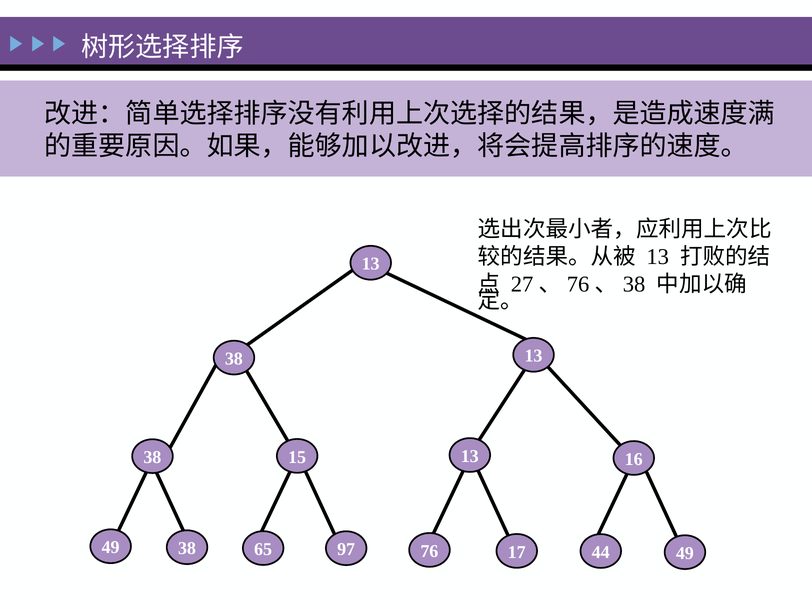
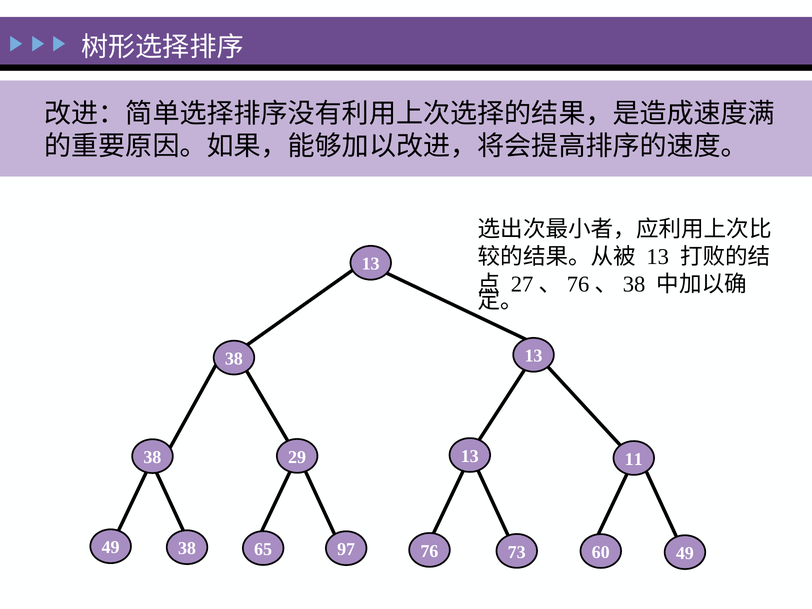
15: 15 -> 29 (297, 457)
16: 16 -> 11 (634, 459)
17: 17 -> 73 (517, 552)
44: 44 -> 60 (601, 552)
